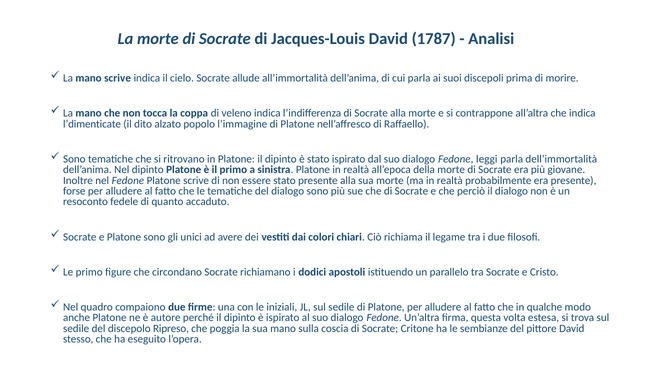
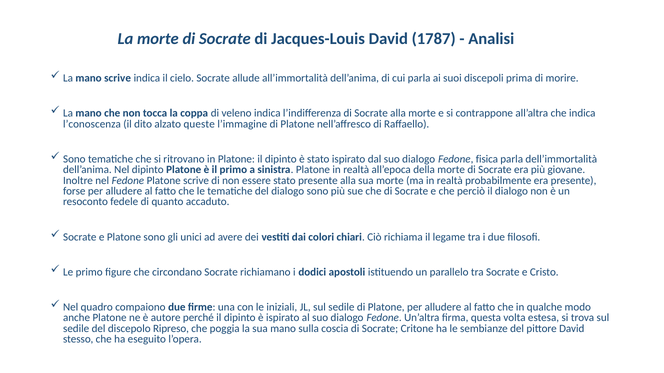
l’dimenticate: l’dimenticate -> l’conoscenza (92, 124)
popolo: popolo -> queste (199, 124)
leggi: leggi -> fisica (487, 159)
